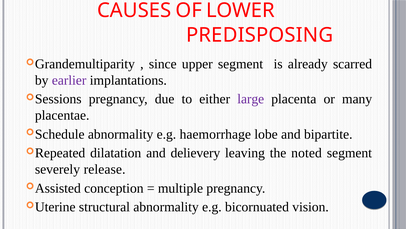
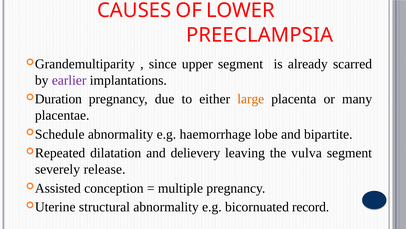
PREDISPOSING: PREDISPOSING -> PREECLAMPSIA (260, 35)
Sessions: Sessions -> Duration (58, 99)
large colour: purple -> orange (251, 99)
noted: noted -> vulva (307, 153)
vision: vision -> record (311, 206)
